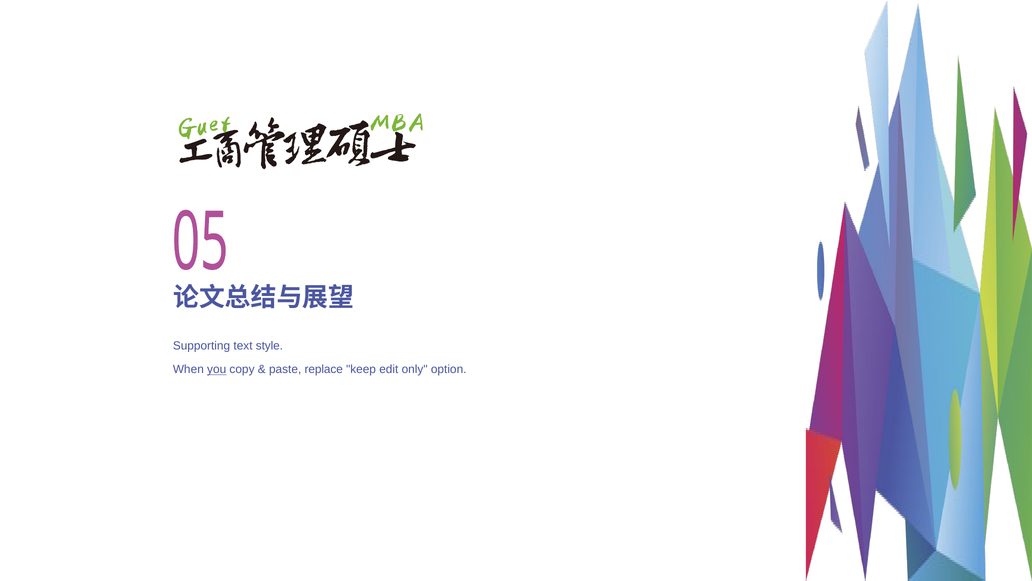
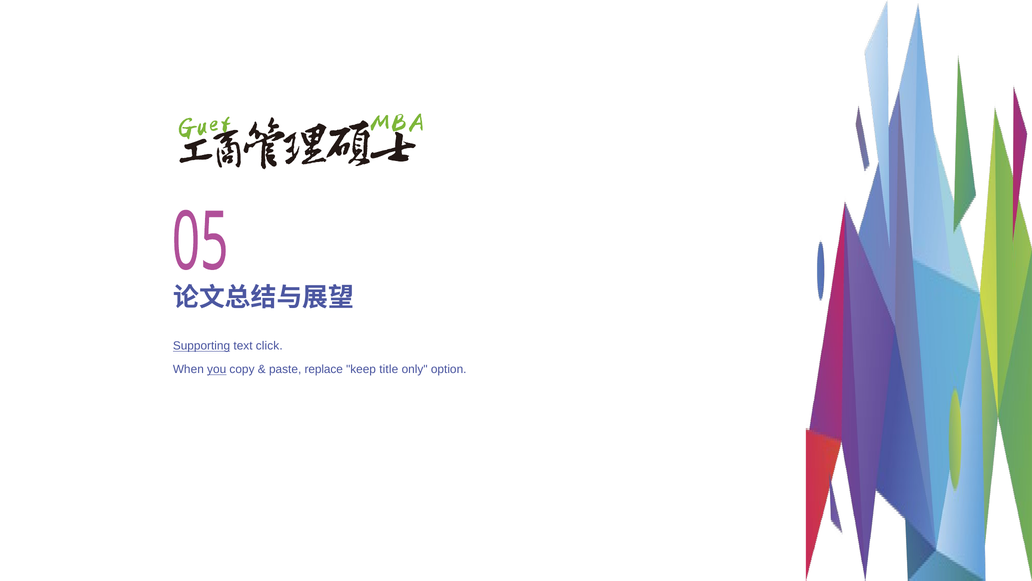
Supporting underline: none -> present (202, 346)
style: style -> click (269, 346)
edit: edit -> title (389, 369)
